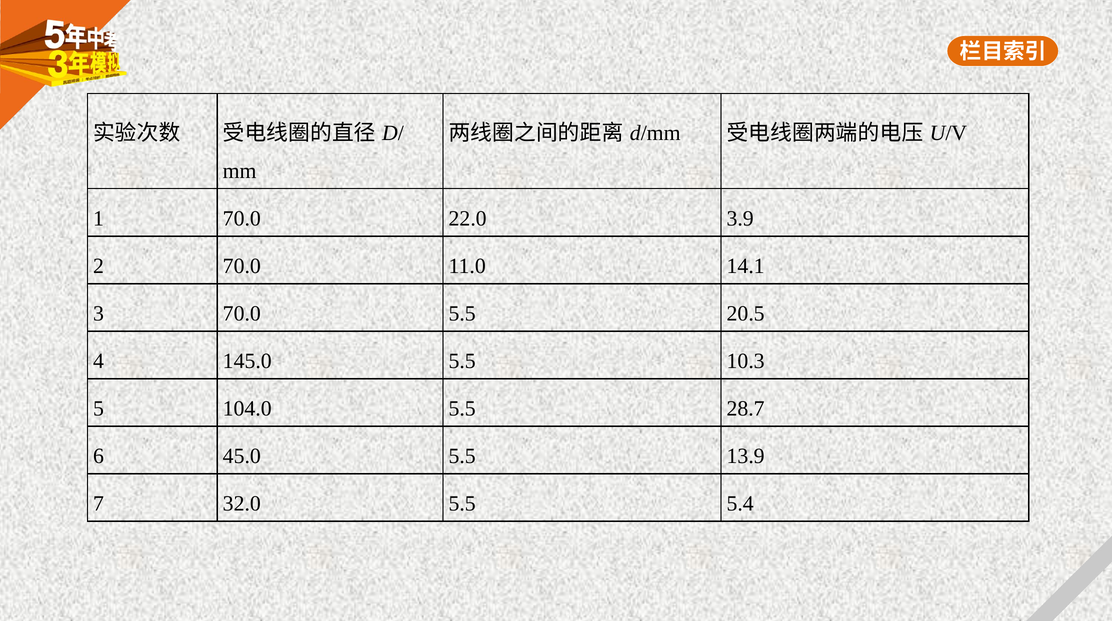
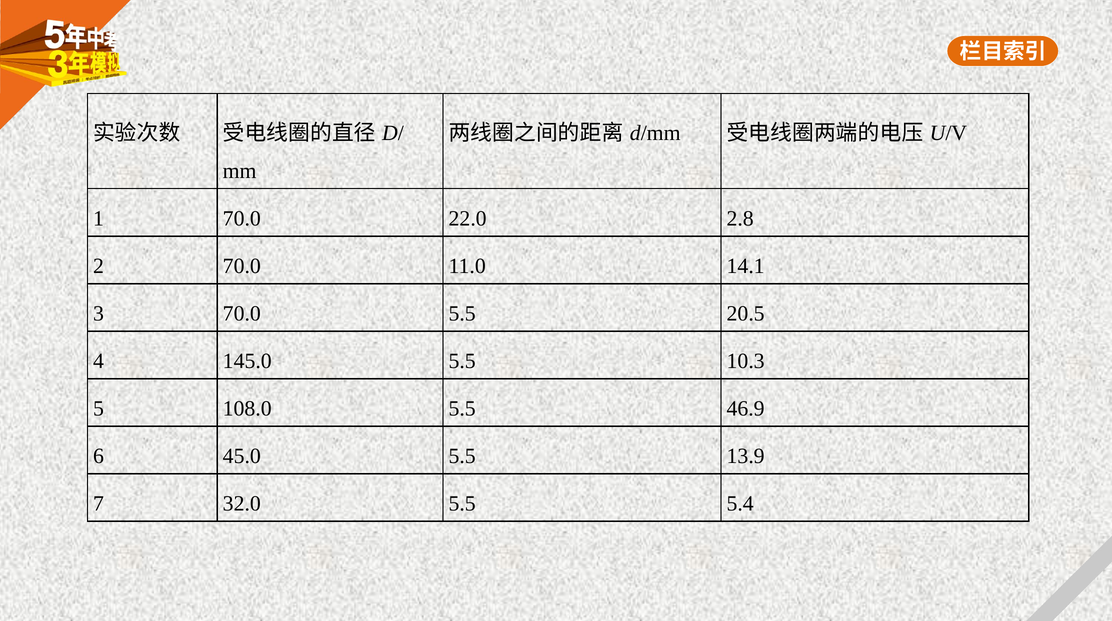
3.9: 3.9 -> 2.8 (740, 219)
104.0: 104.0 -> 108.0 (247, 409)
28.7: 28.7 -> 46.9 (746, 409)
